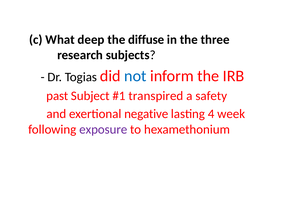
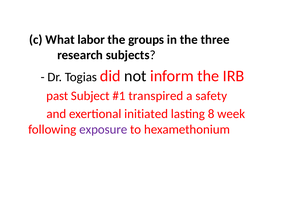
deep: deep -> labor (91, 39)
diffuse: diffuse -> groups (146, 39)
not colour: blue -> black (135, 76)
negative: negative -> initiated (146, 114)
4: 4 -> 8 (211, 114)
